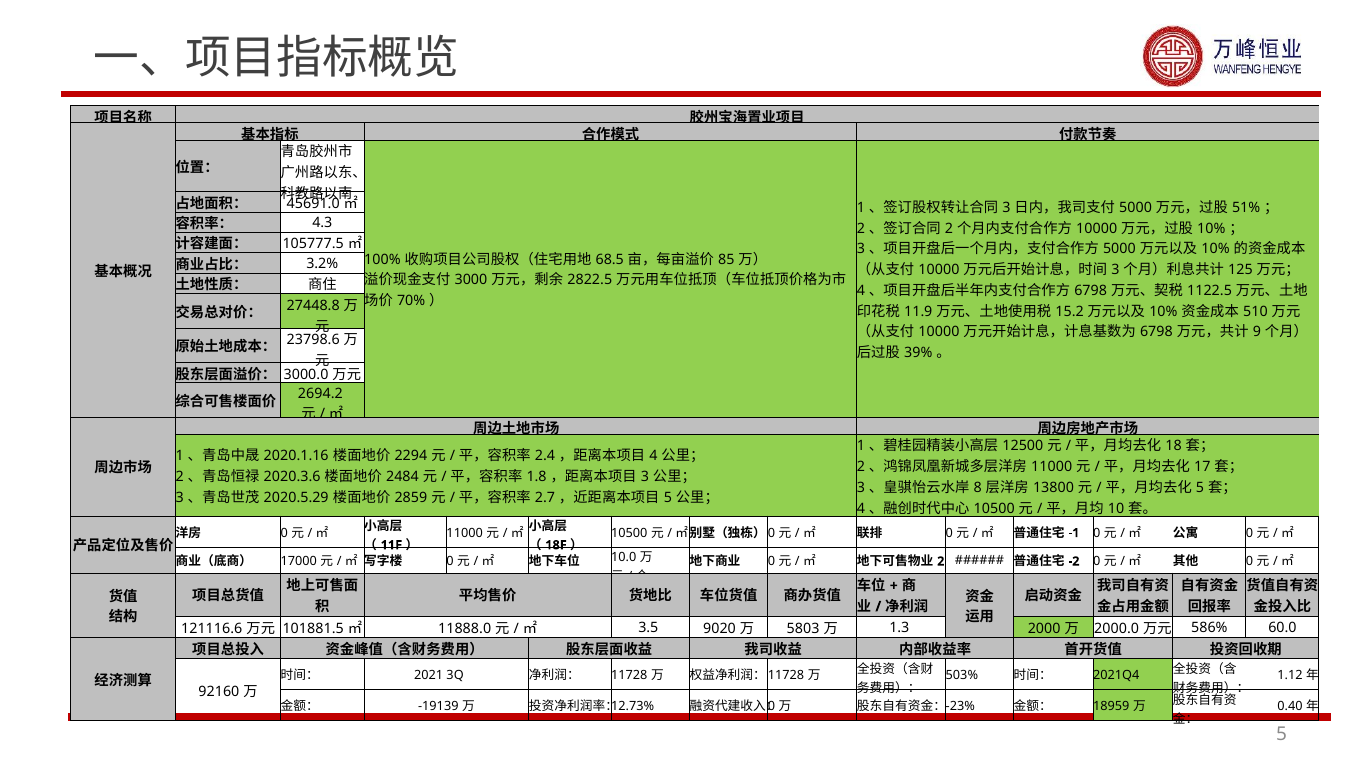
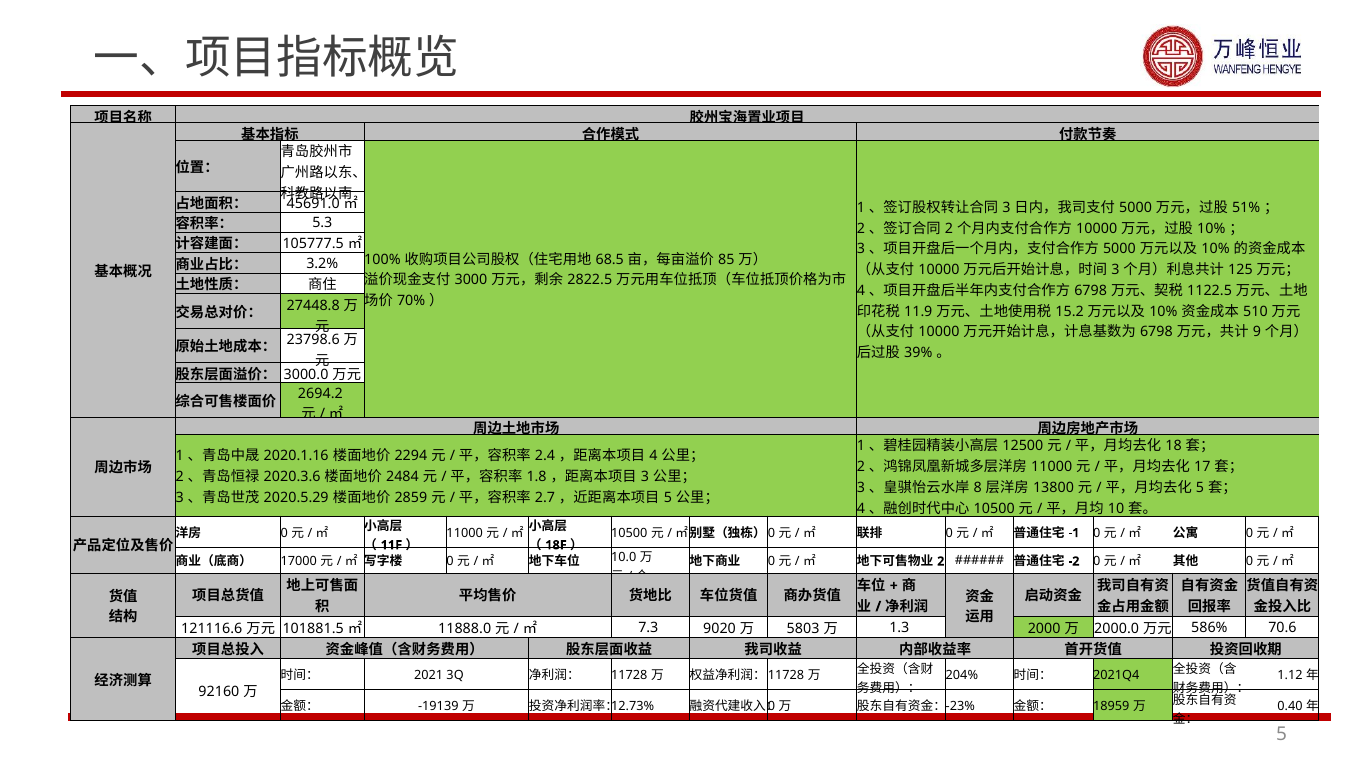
4.3: 4.3 -> 5.3 (322, 223)
3.5: 3.5 -> 7.3 (648, 628)
60.0: 60.0 -> 70.6 (1282, 628)
503%: 503% -> 204% (962, 675)
